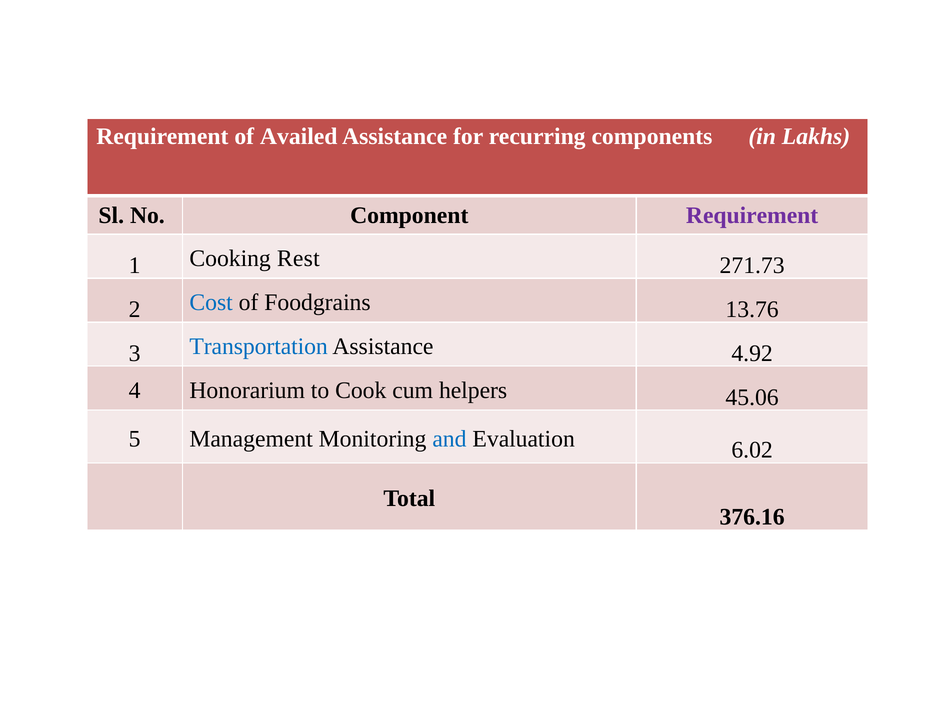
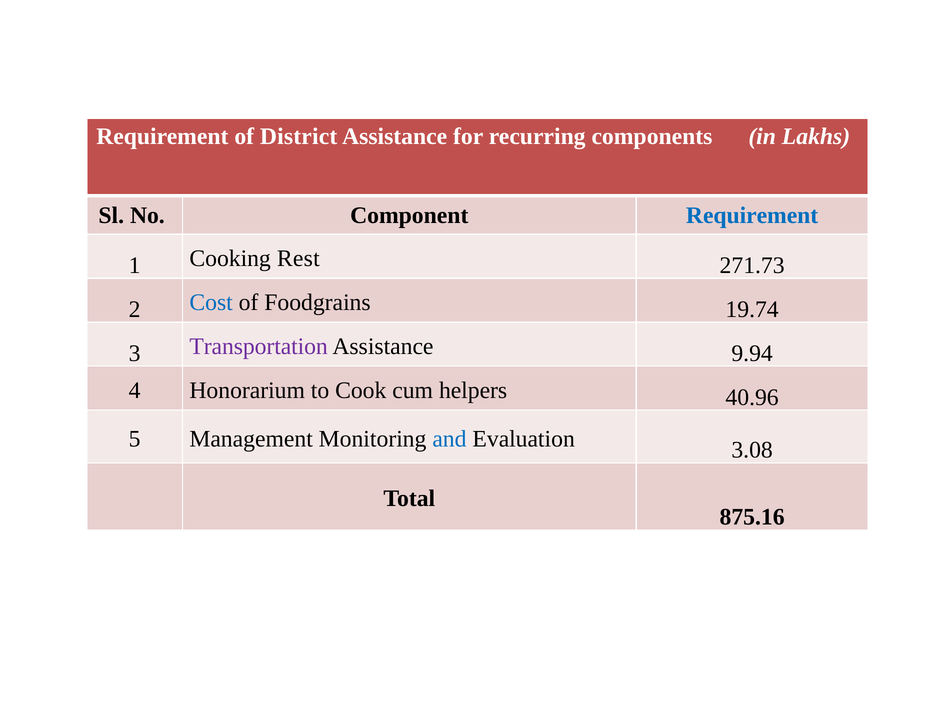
Availed: Availed -> District (299, 136)
Requirement colour: purple -> blue (752, 215)
13.76: 13.76 -> 19.74 (752, 309)
Transportation colour: blue -> purple (259, 346)
4.92: 4.92 -> 9.94 (752, 353)
45.06: 45.06 -> 40.96 (752, 397)
6.02: 6.02 -> 3.08 (752, 450)
376.16: 376.16 -> 875.16 (752, 517)
